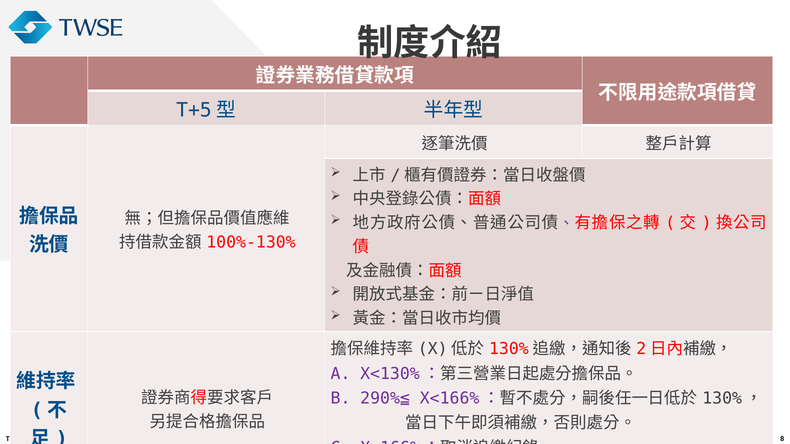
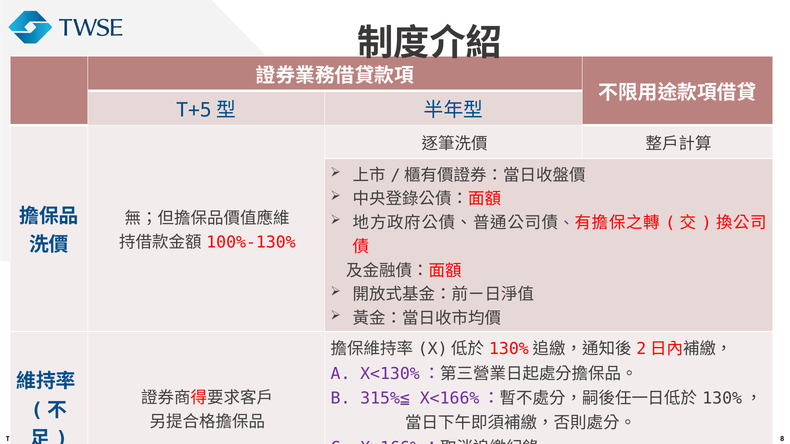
290%≦: 290%≦ -> 315%≦ (385, 399)
